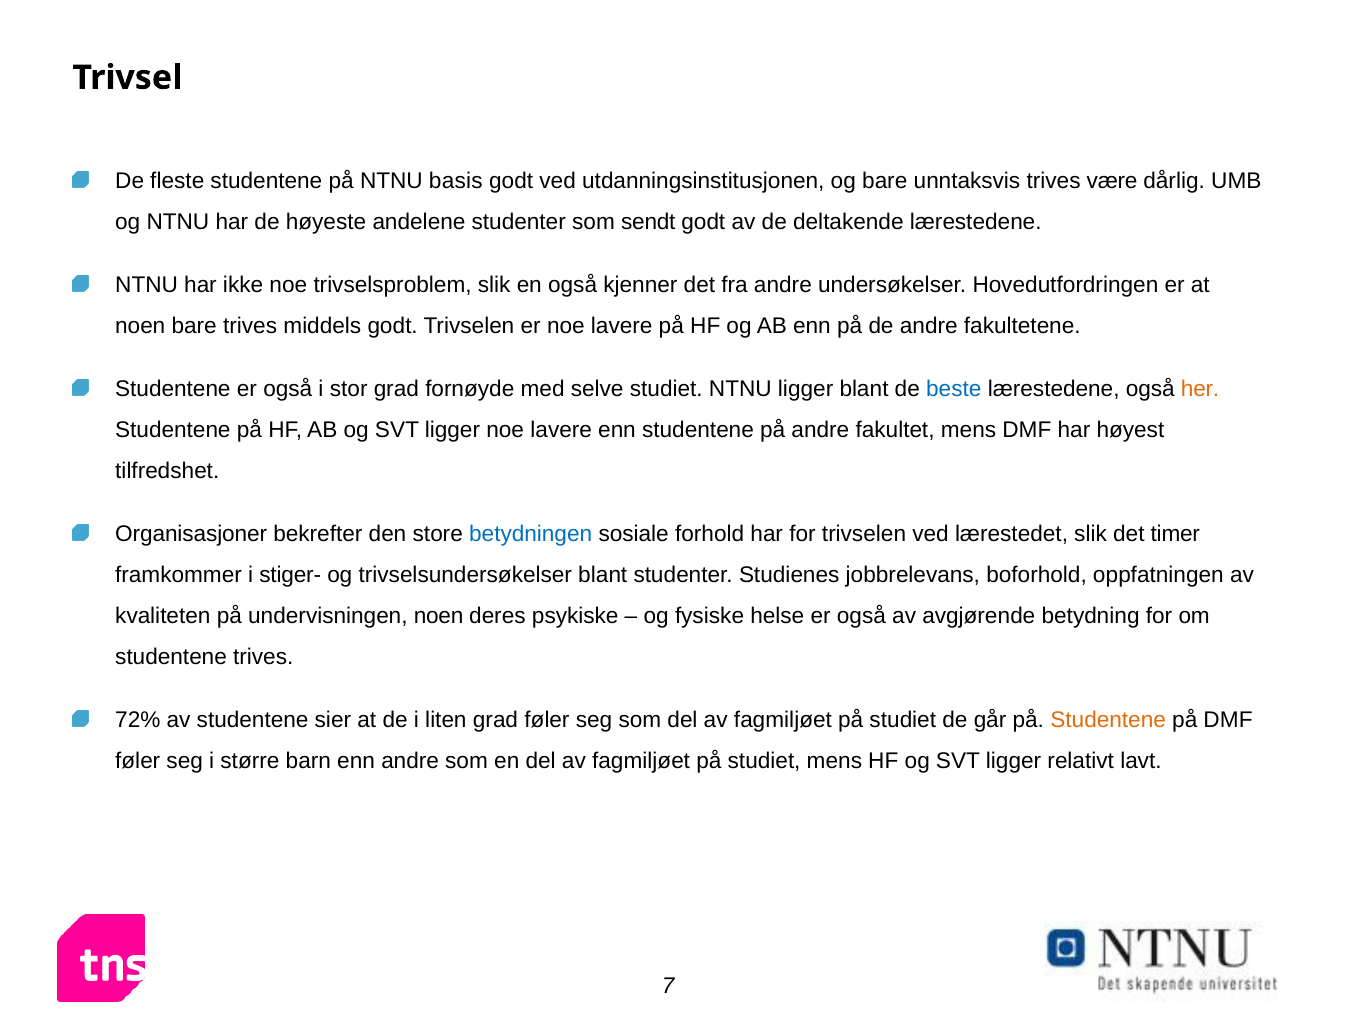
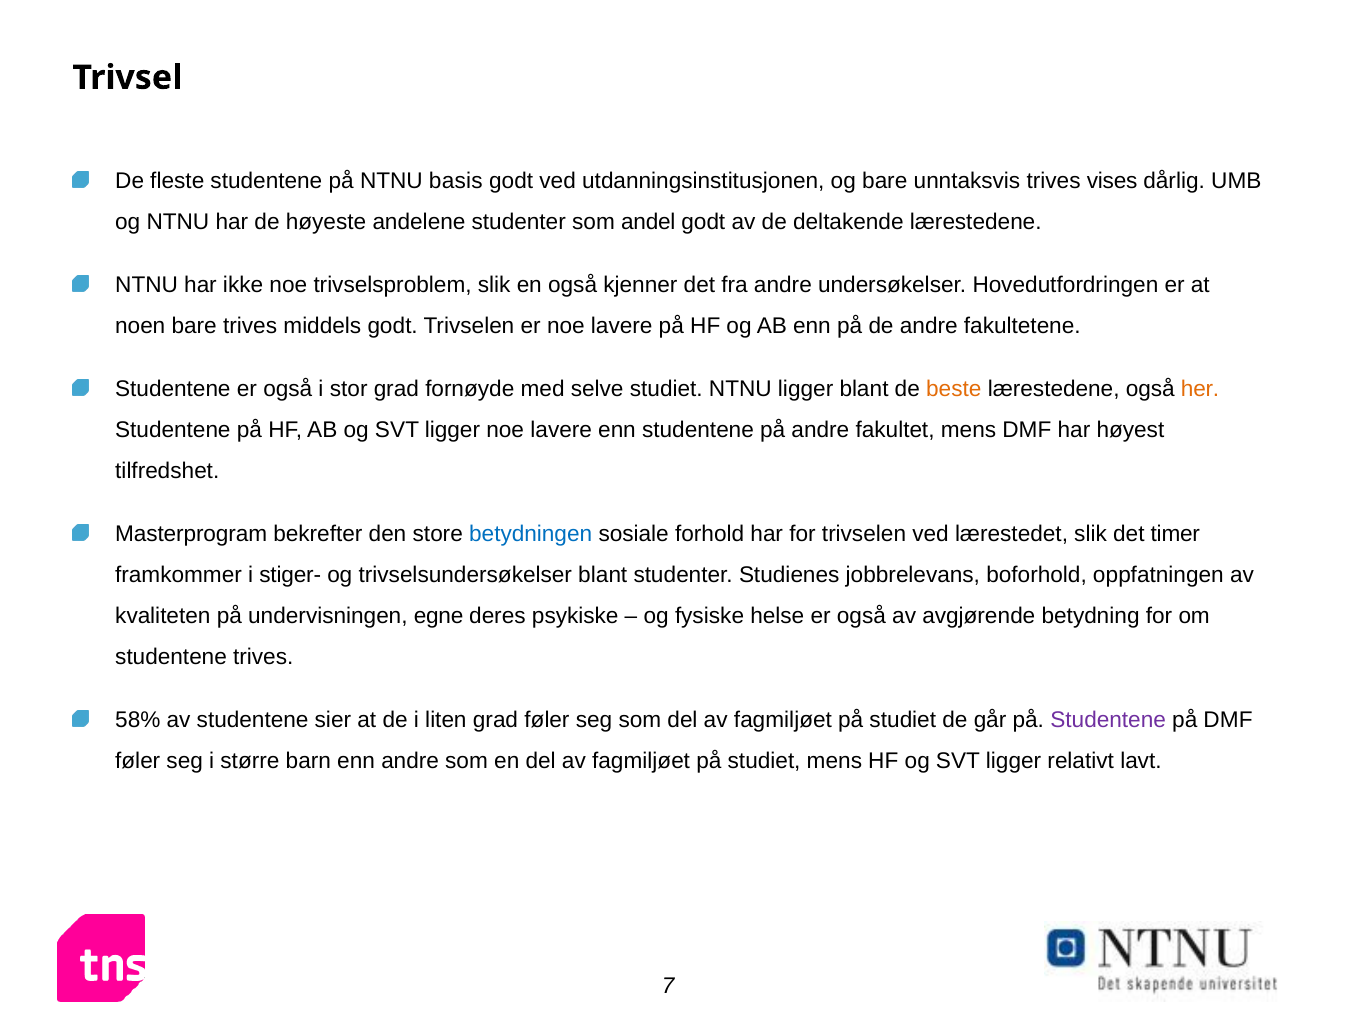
være: være -> vises (1112, 181)
sendt: sendt -> andel (648, 222)
beste colour: blue -> orange (954, 389)
Organisasjoner: Organisasjoner -> Masterprogram (191, 534)
undervisningen noen: noen -> egne (439, 616)
72%: 72% -> 58% (138, 720)
Studentene colour: orange -> purple (1108, 720)
